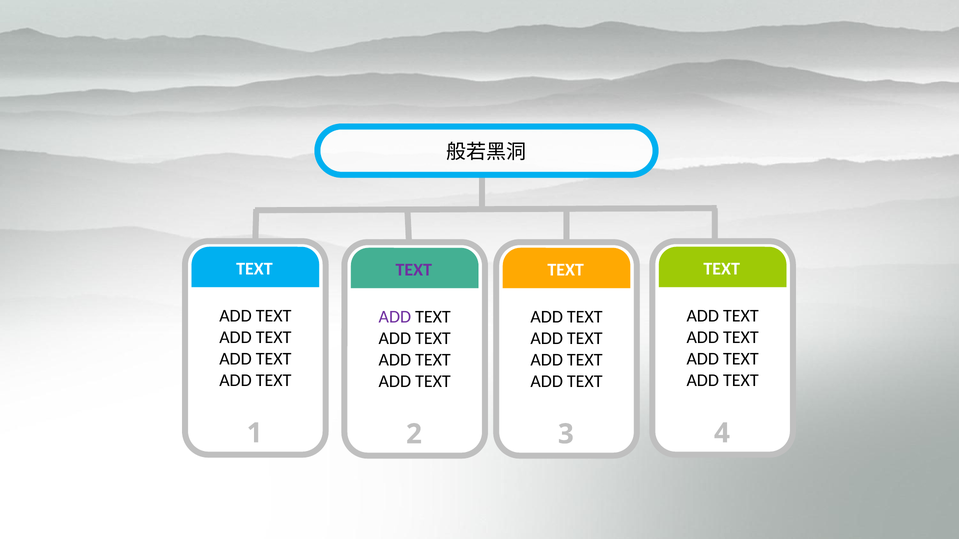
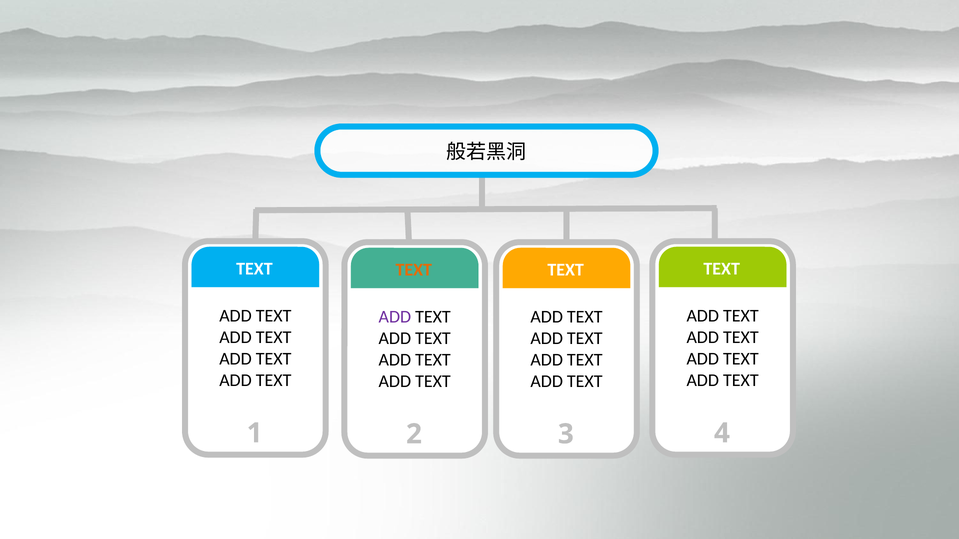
TEXT colour: purple -> orange (414, 270)
